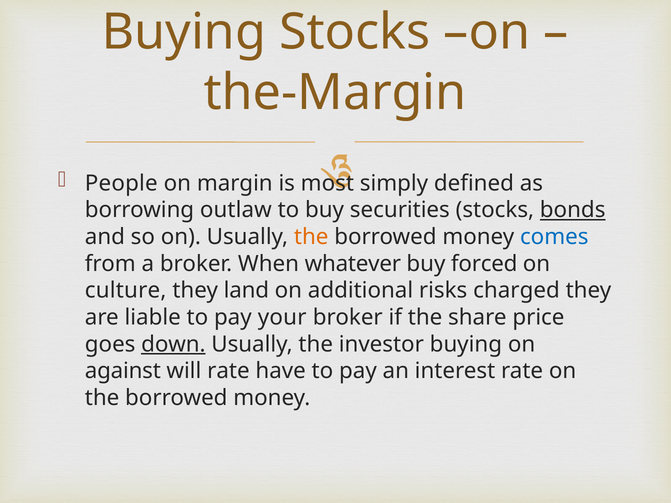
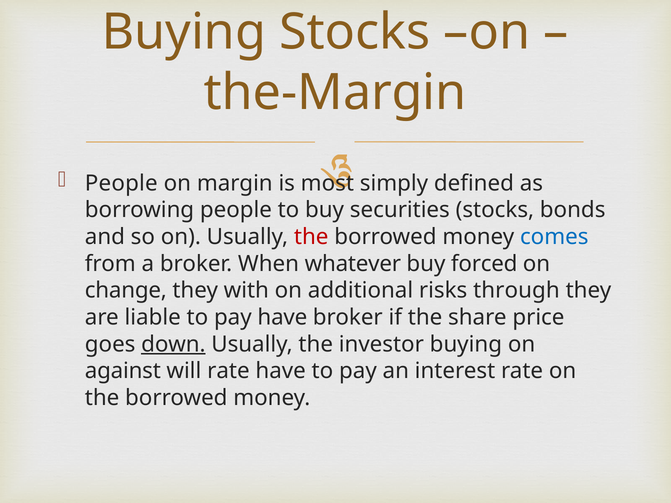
borrowing outlaw: outlaw -> people (236, 210)
bonds underline: present -> none (573, 210)
the colour: orange -> red (311, 237)
culture: culture -> change (126, 291)
land: land -> with (246, 291)
charged: charged -> through (516, 291)
pay your: your -> have (282, 318)
